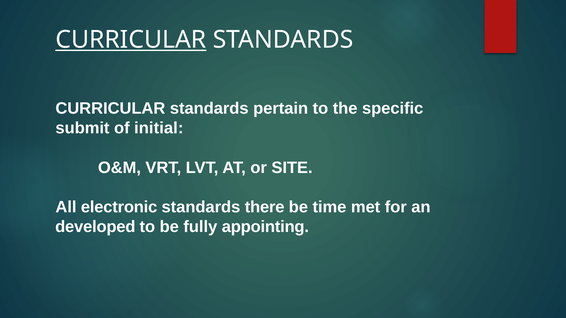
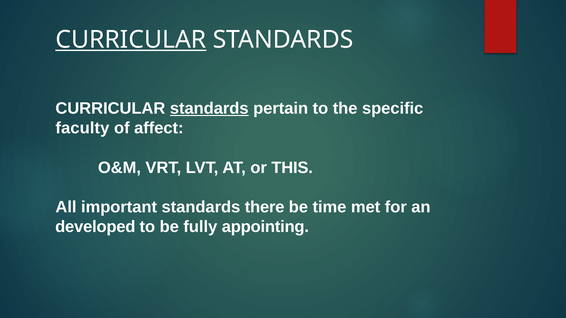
standards underline: none -> present (209, 108)
submit: submit -> faculty (82, 128)
initial: initial -> affect (159, 128)
SITE: SITE -> THIS (292, 168)
electronic: electronic -> important (119, 207)
